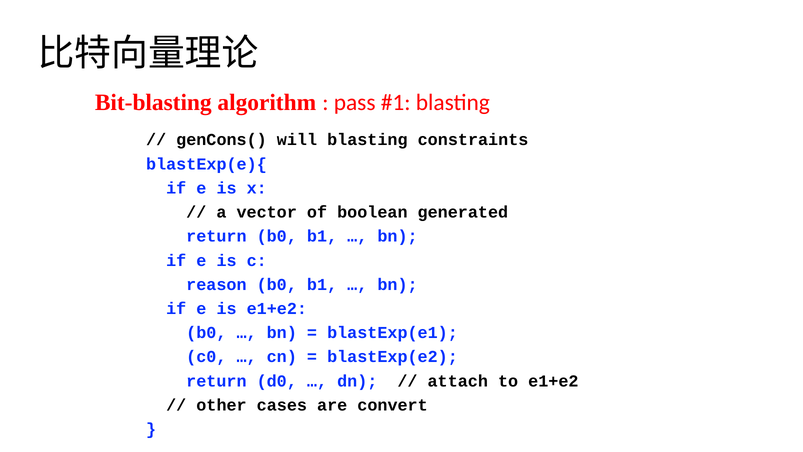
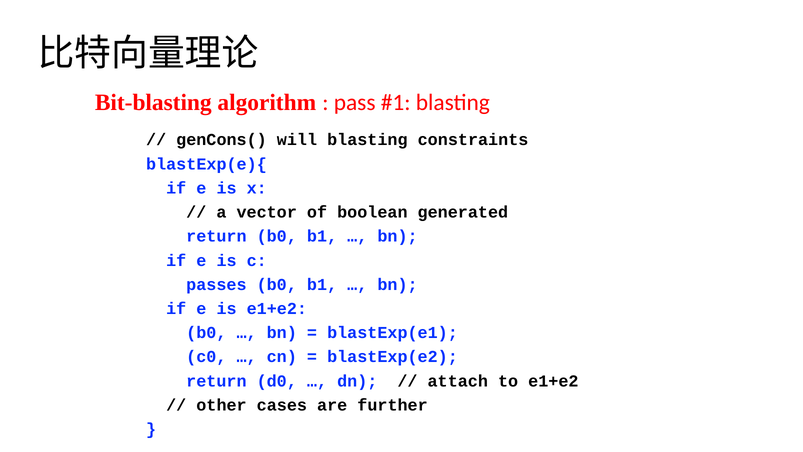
reason: reason -> passes (216, 284)
convert: convert -> further (393, 405)
